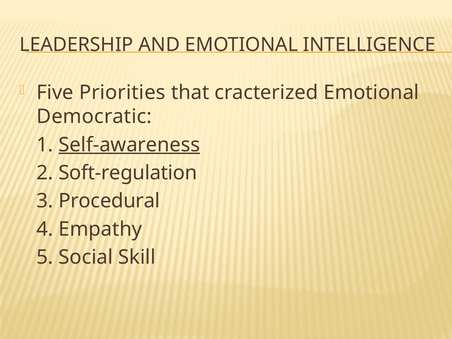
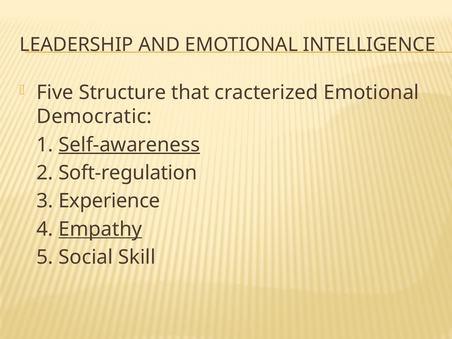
Priorities: Priorities -> Structure (122, 93)
Procedural: Procedural -> Experience (109, 201)
Empathy underline: none -> present (100, 229)
